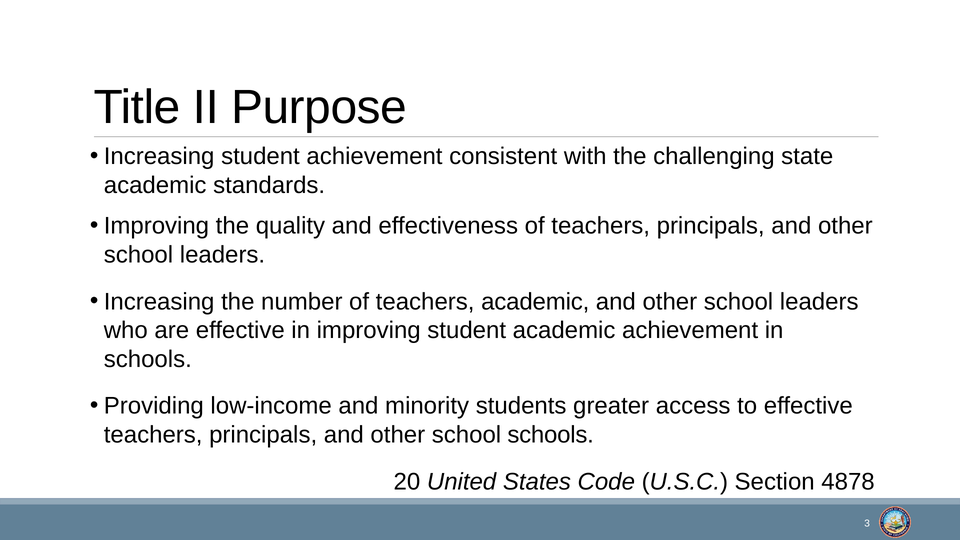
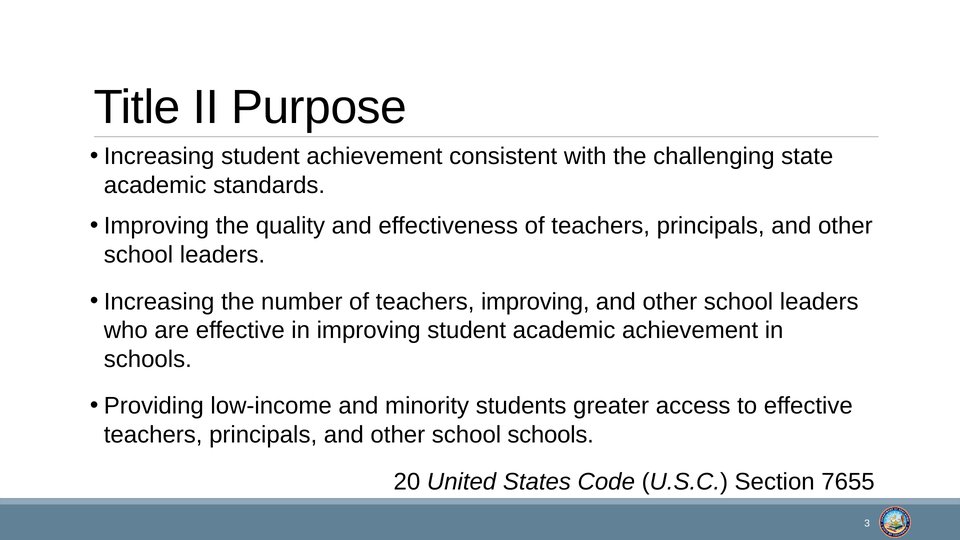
teachers academic: academic -> improving (535, 302)
4878: 4878 -> 7655 (848, 482)
